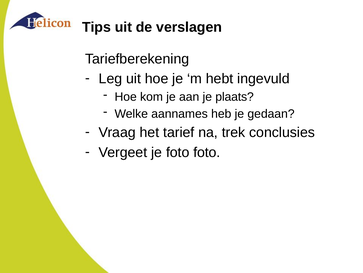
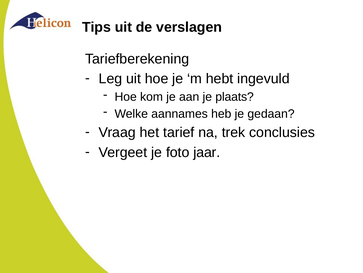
foto foto: foto -> jaar (207, 152)
